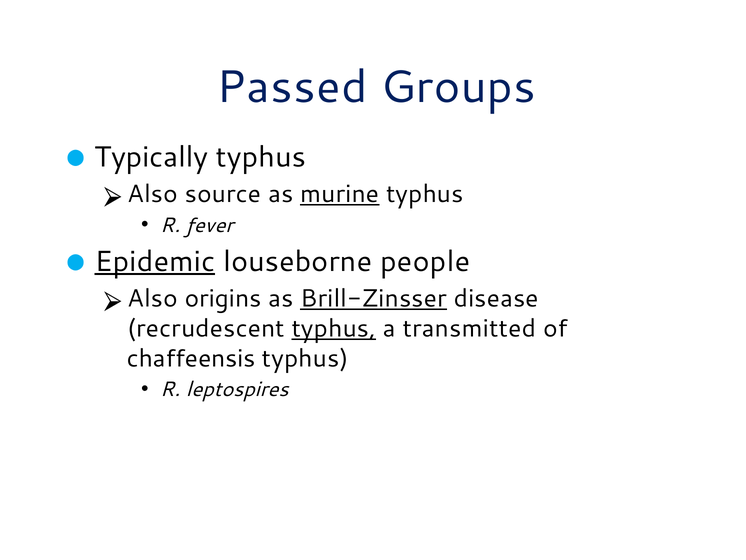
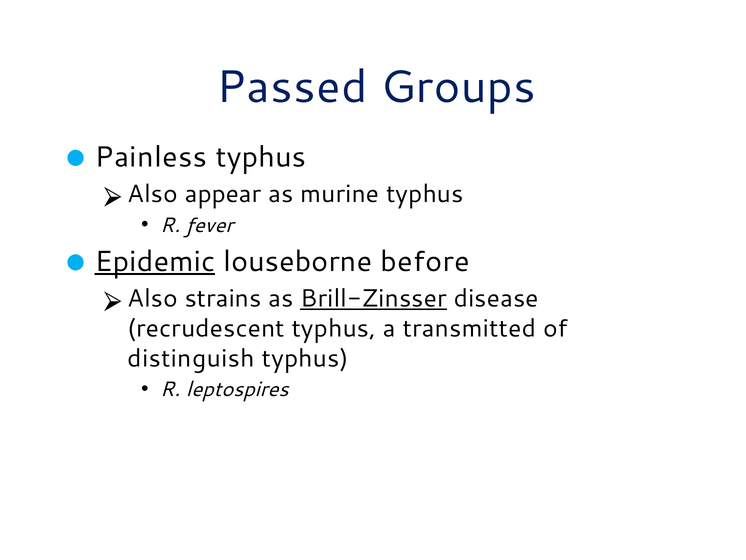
Typically: Typically -> Painless (151, 157)
source: source -> appear (223, 194)
murine underline: present -> none (340, 194)
people: people -> before (425, 261)
origins: origins -> strains (223, 298)
typhus underline: present -> none (334, 328)
chaffeensis: chaffeensis -> distinguish (191, 358)
